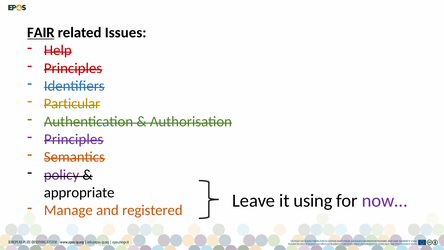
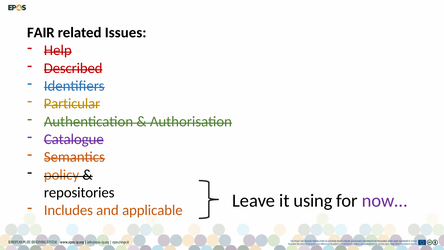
FAIR underline: present -> none (41, 33)
Principles: Principles -> Described (73, 68)
Principles: Principles -> Catalogue (74, 139)
policy colour: purple -> orange (61, 175)
appropriate: appropriate -> repositories (79, 192)
Manage: Manage -> Includes (68, 210)
registered: registered -> applicable (152, 210)
